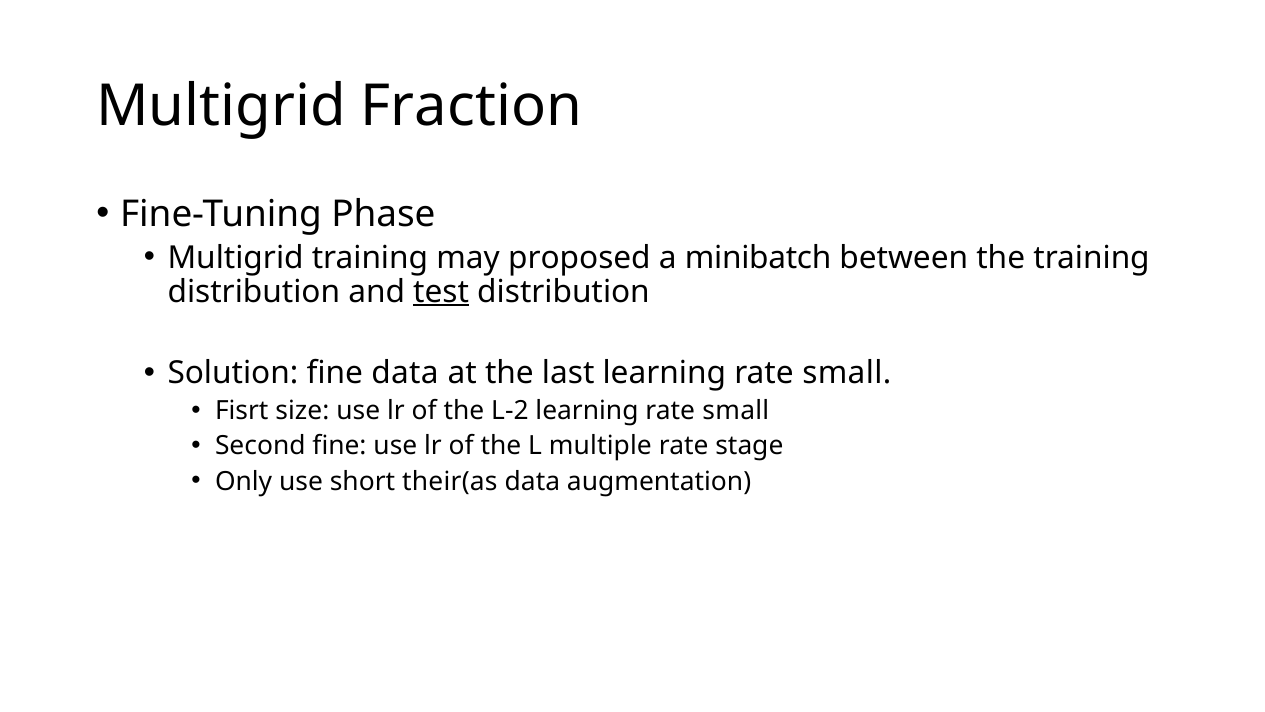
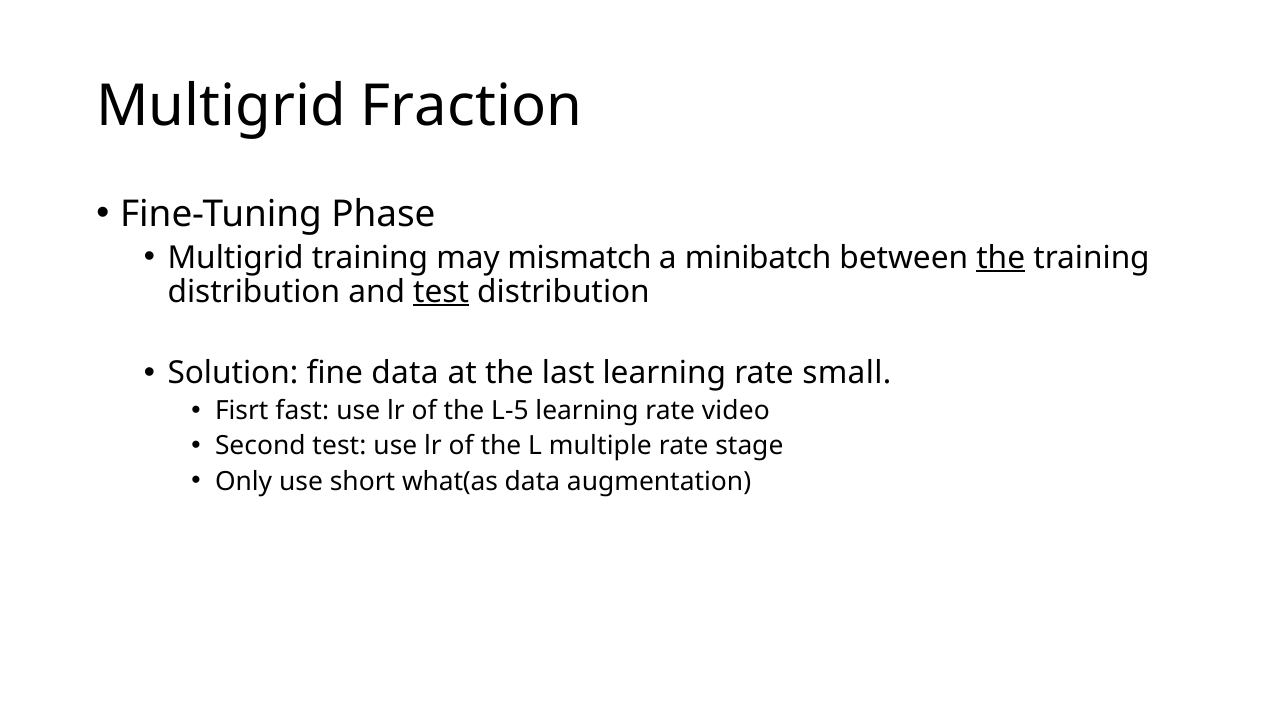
proposed: proposed -> mismatch (580, 257)
the underline: none -> present (1001, 257)
size: size -> fast (302, 411)
L-2: L-2 -> L-5 (510, 411)
small: small -> video (736, 411)
Second fine: fine -> test (339, 446)
their(as: their(as -> what(as (450, 481)
